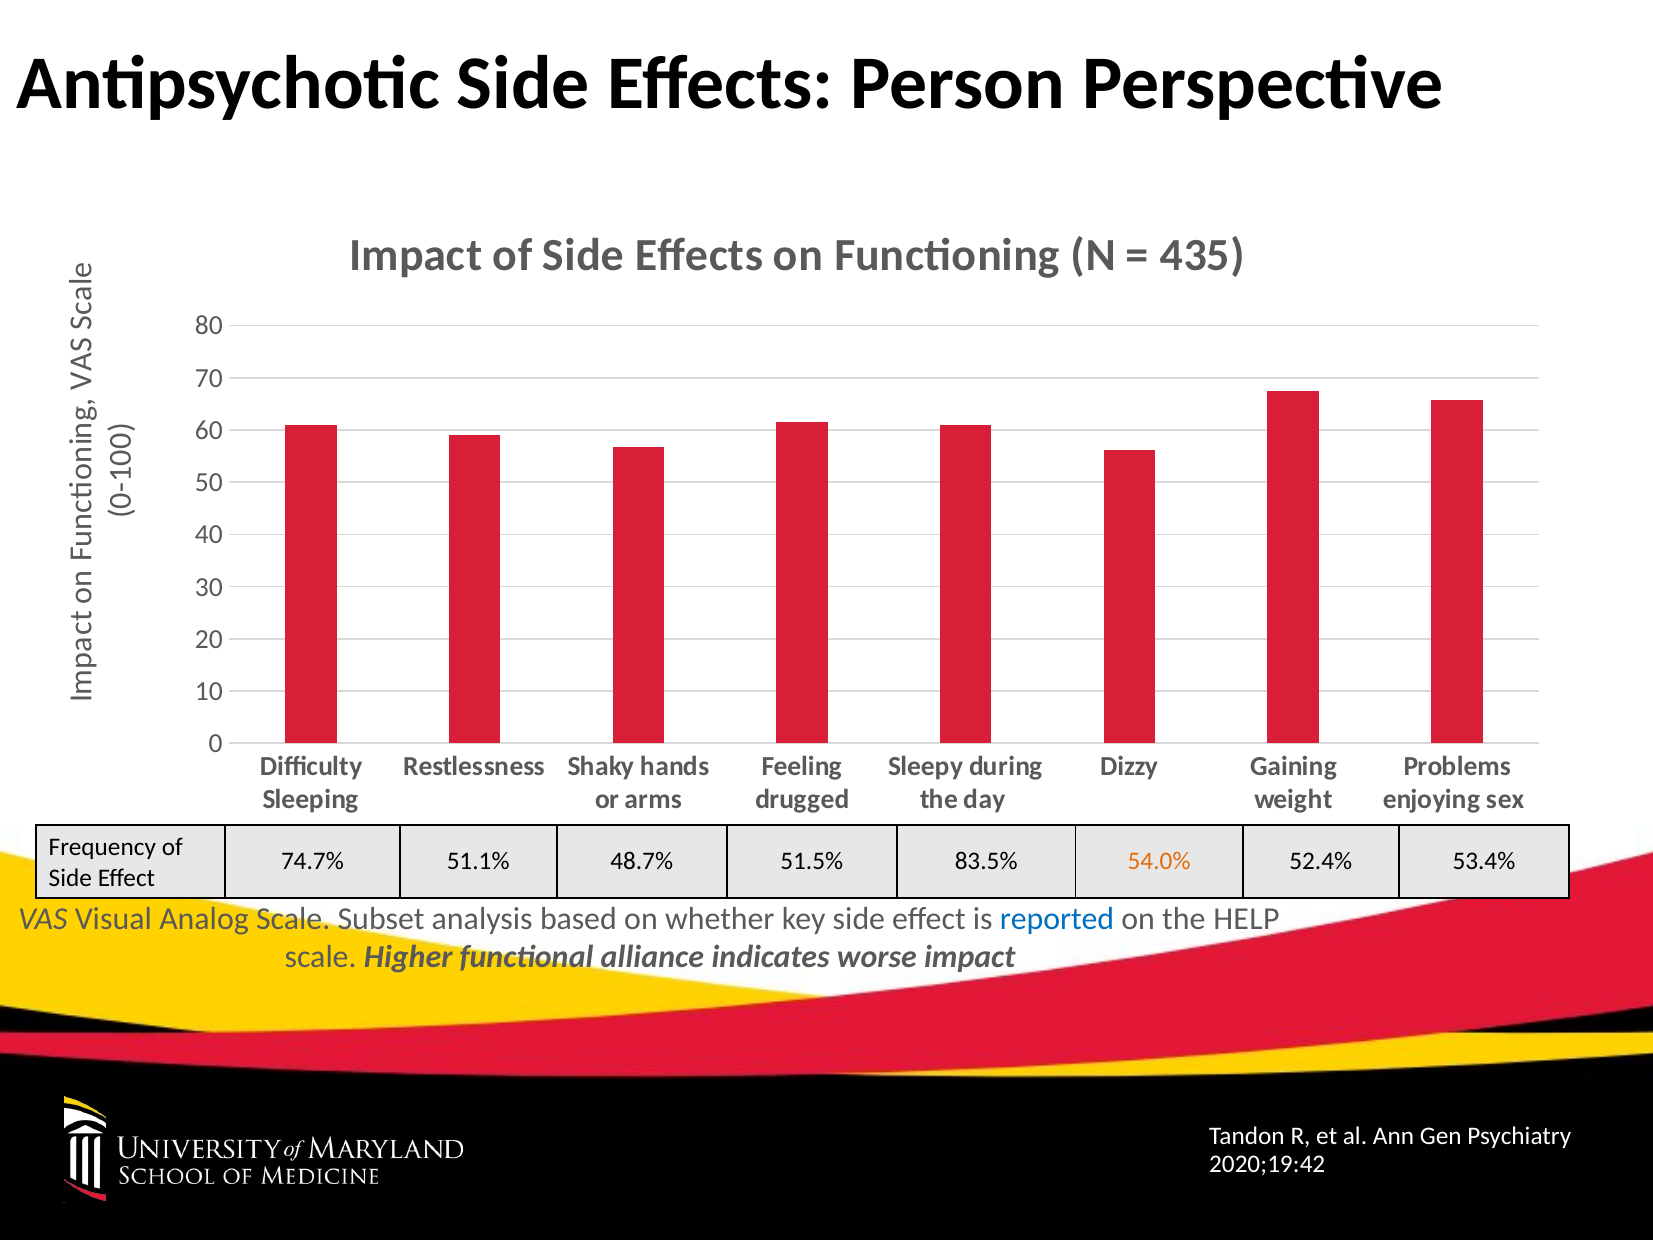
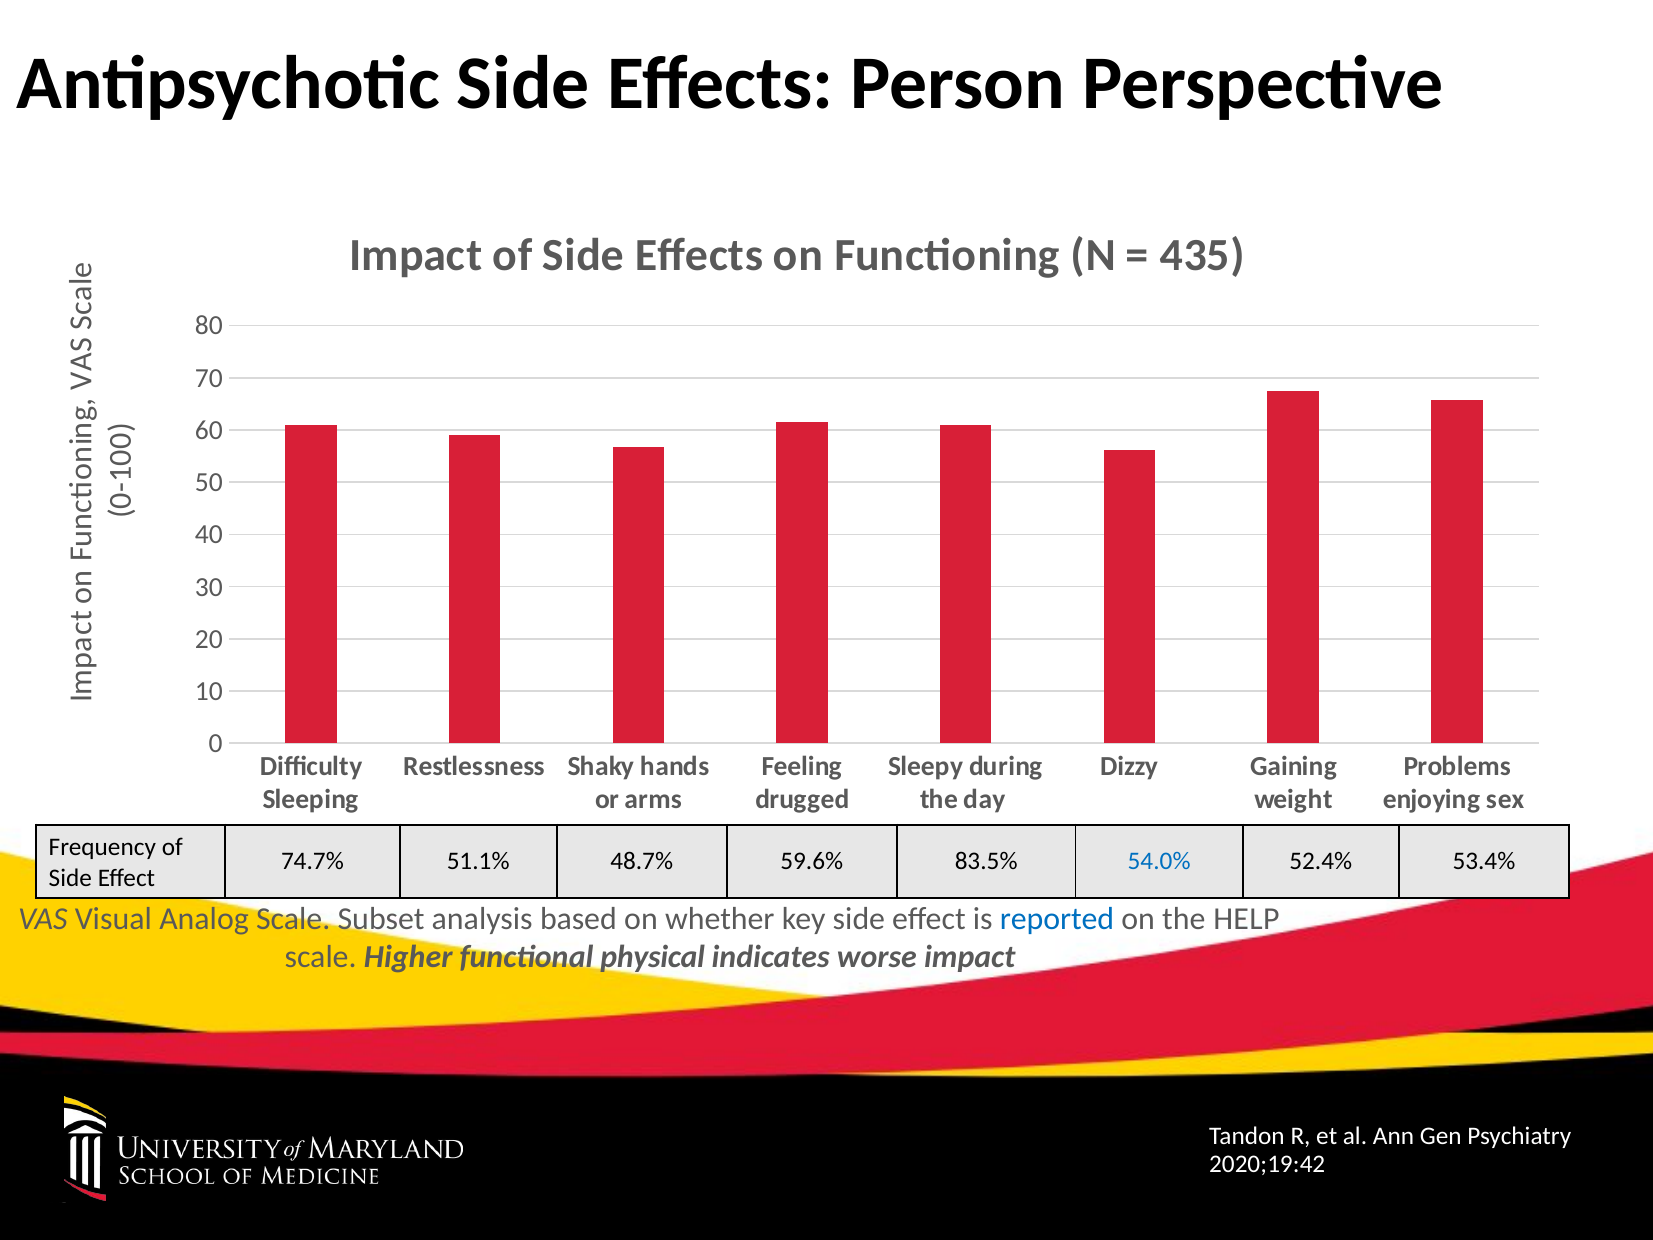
51.5%: 51.5% -> 59.6% (812, 861)
54.0% colour: orange -> blue (1159, 861)
alliance: alliance -> physical (653, 957)
